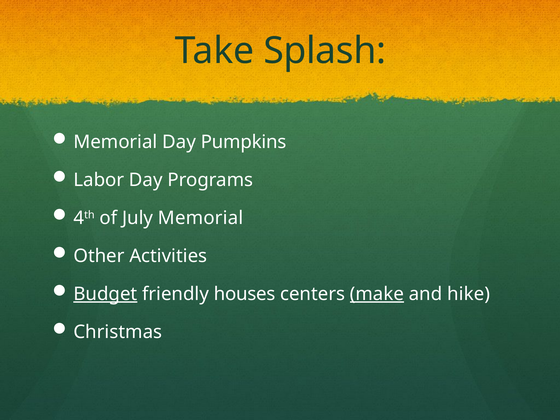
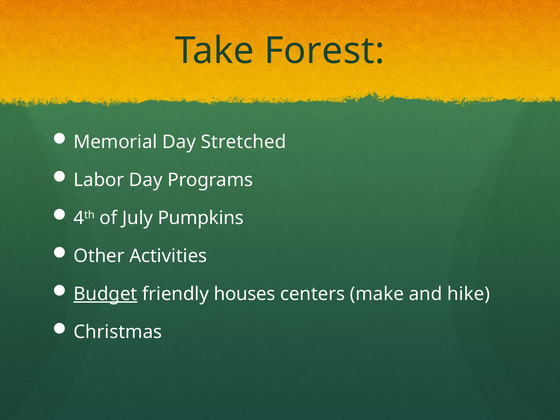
Splash: Splash -> Forest (324, 51)
Pumpkins: Pumpkins -> Stretched (244, 142)
July Memorial: Memorial -> Pumpkins (201, 218)
make underline: present -> none (377, 294)
